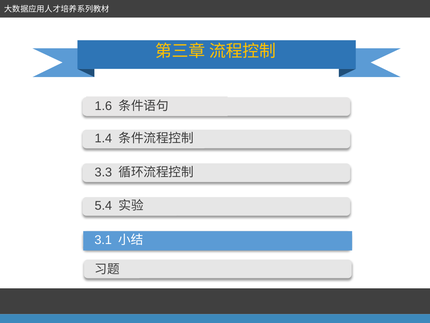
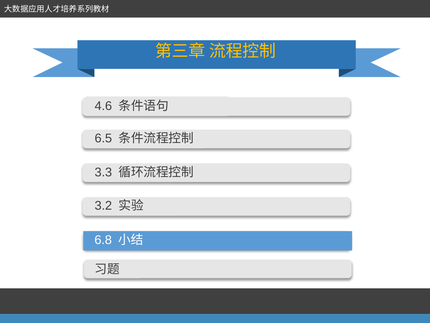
1.6: 1.6 -> 4.6 (103, 106)
1.4: 1.4 -> 6.5 (103, 138)
5.4: 5.4 -> 3.2 (103, 205)
3.1: 3.1 -> 6.8 (103, 240)
